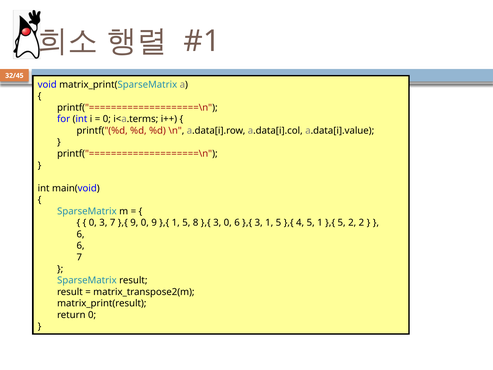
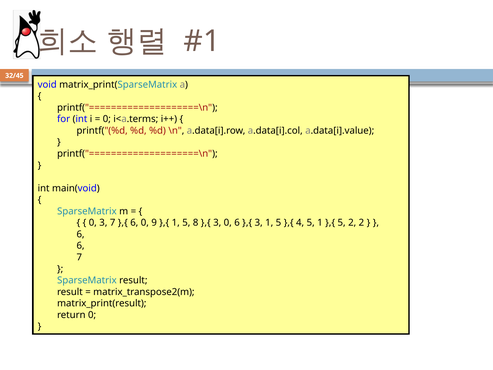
9: 9 -> 6 (134, 223)
